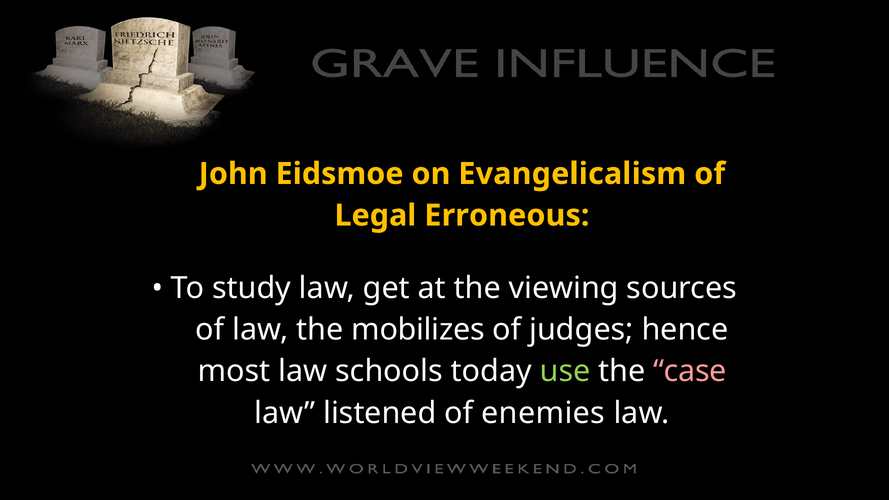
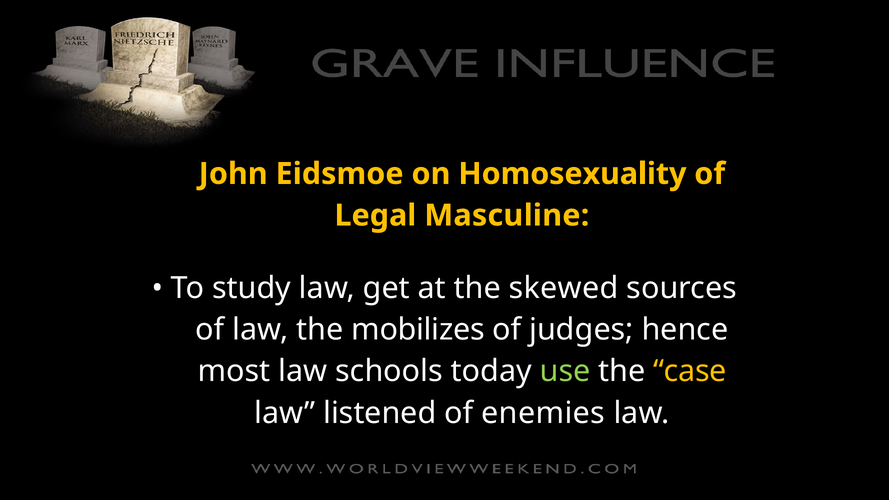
Evangelicalism: Evangelicalism -> Homosexuality (572, 174)
Erroneous: Erroneous -> Masculine (507, 215)
viewing: viewing -> skewed (564, 288)
case colour: pink -> yellow (690, 371)
